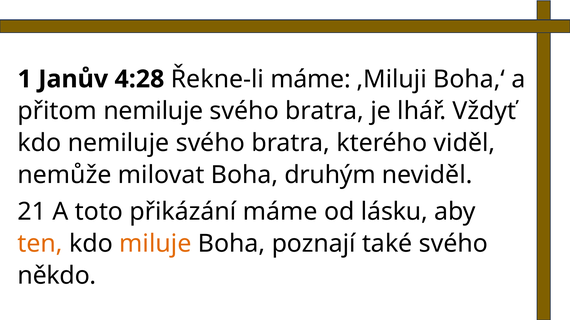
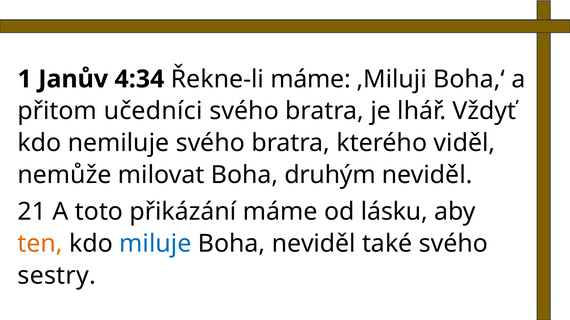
4:28: 4:28 -> 4:34 (139, 79)
přitom nemiluje: nemiluje -> učedníci (153, 111)
miluje colour: orange -> blue (155, 244)
Boha poznají: poznají -> neviděl (314, 244)
někdo: někdo -> sestry (57, 276)
